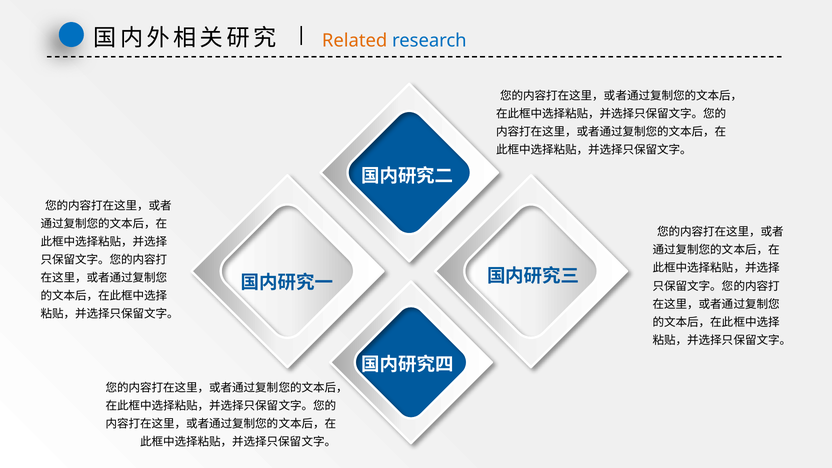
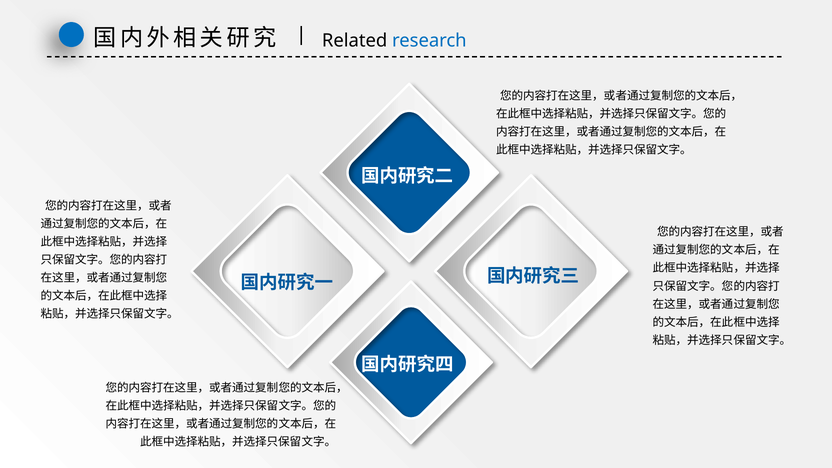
Related colour: orange -> black (355, 41)
